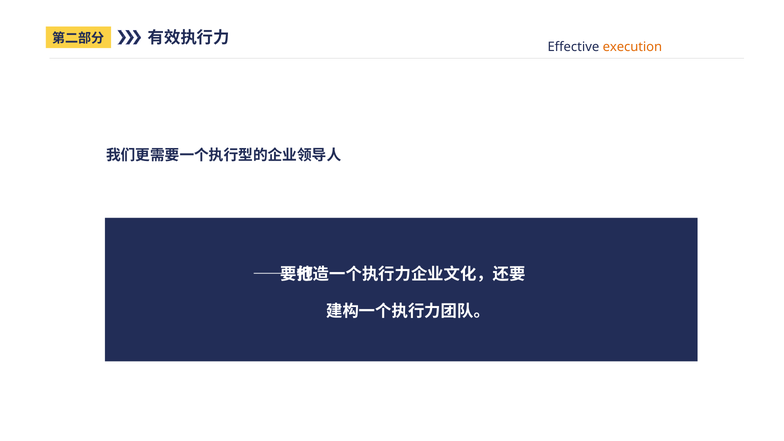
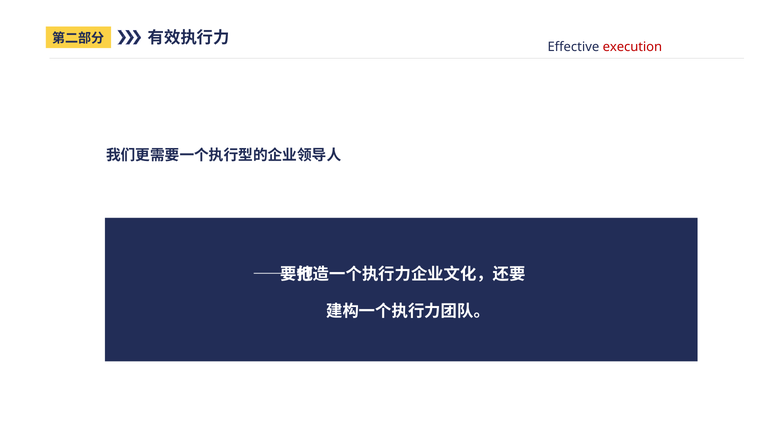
execution colour: orange -> red (632, 47)
